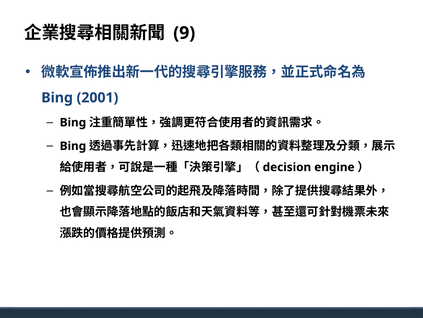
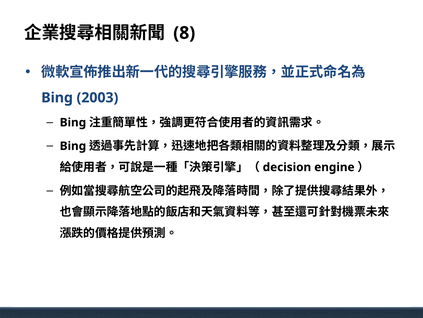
9: 9 -> 8 (184, 33)
2001: 2001 -> 2003 (97, 97)
